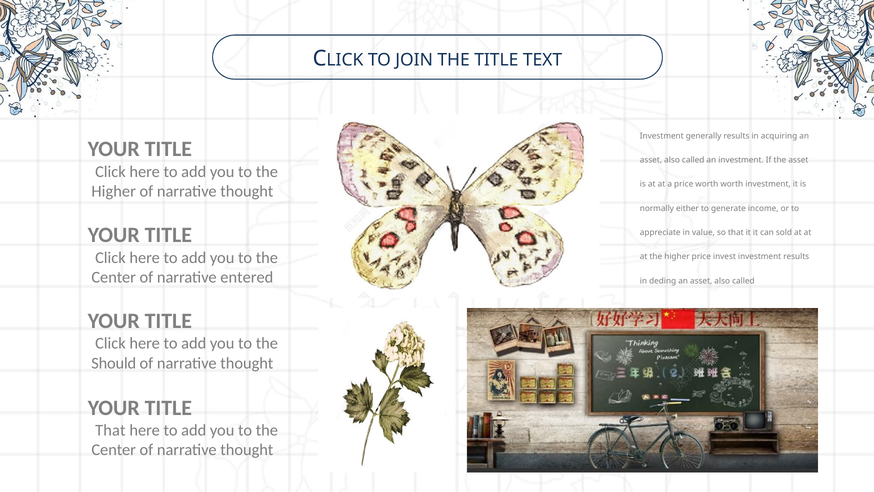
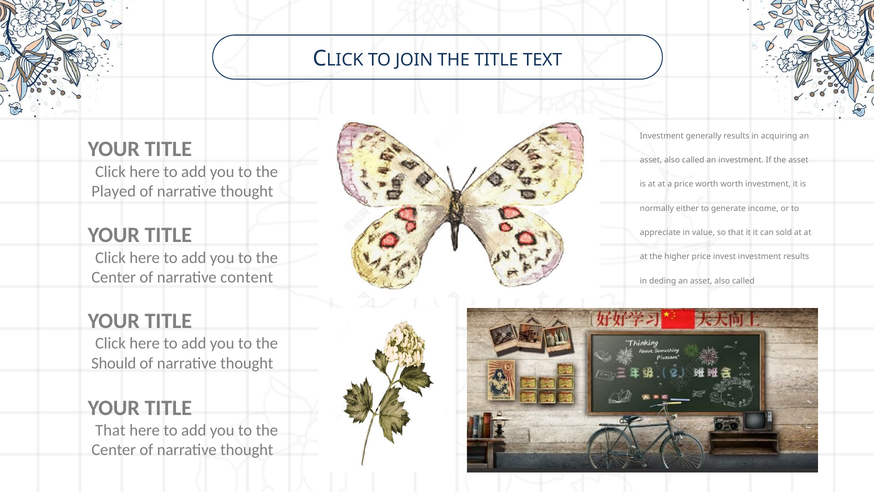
Higher: Higher -> Played (114, 191)
entered: entered -> content (247, 277)
